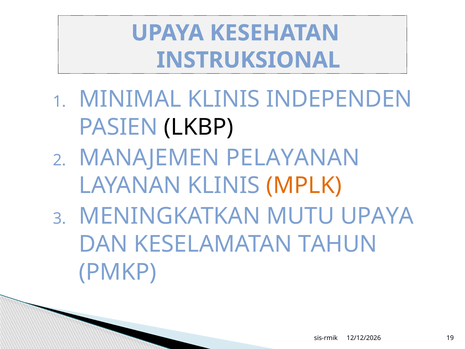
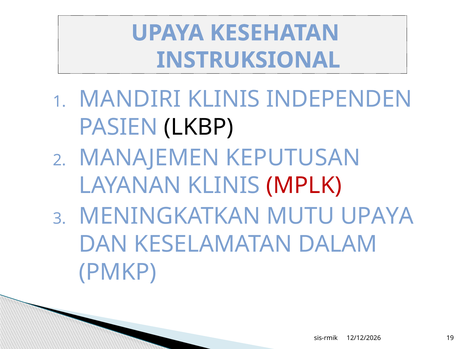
MINIMAL: MINIMAL -> MANDIRI (130, 99)
PELAYANAN: PELAYANAN -> KEPUTUSAN (293, 158)
MPLK colour: orange -> red (304, 186)
TAHUN: TAHUN -> DALAM (338, 244)
